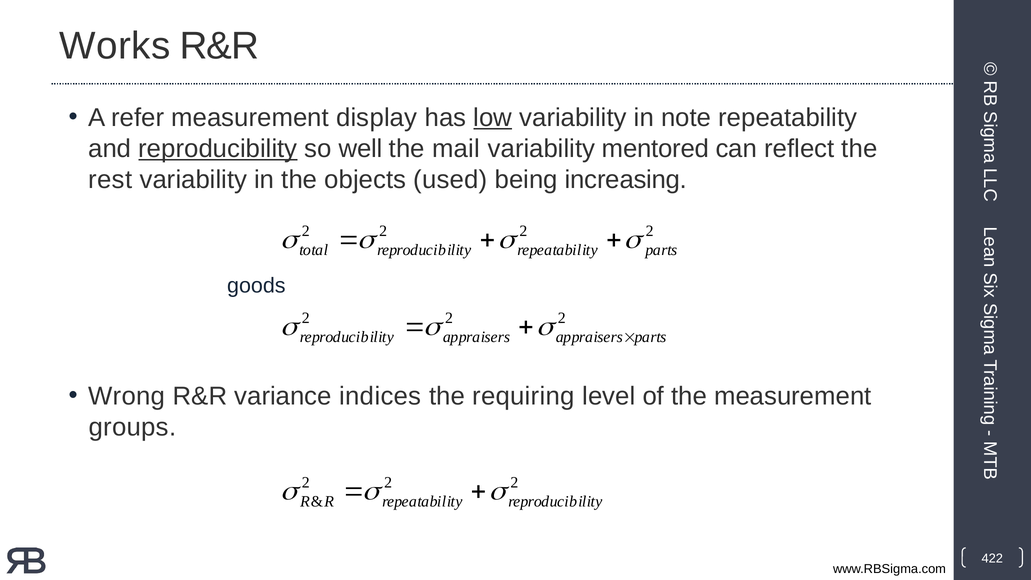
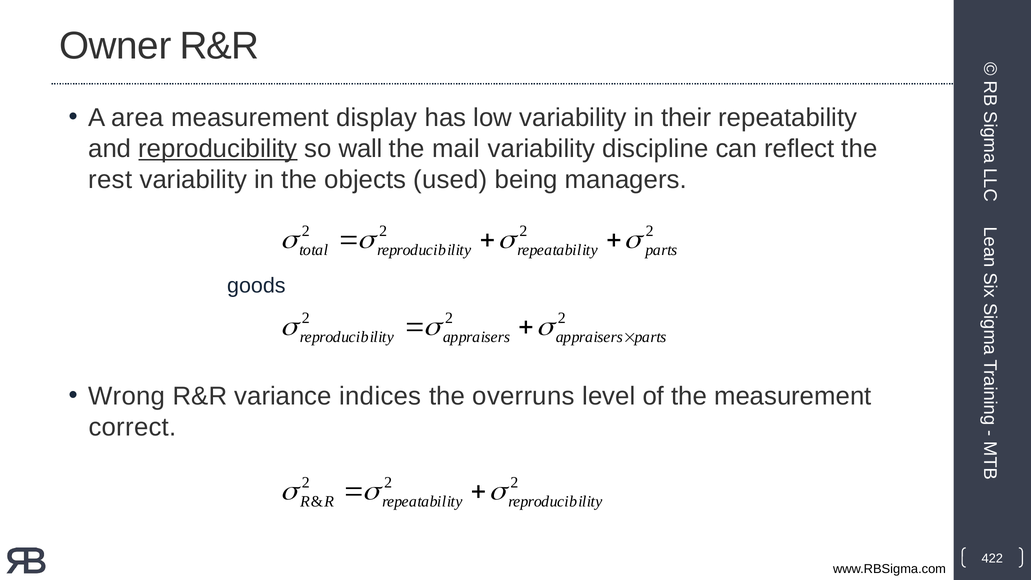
Works: Works -> Owner (115, 46)
refer: refer -> area (138, 118)
low underline: present -> none (493, 118)
note: note -> their (686, 118)
well: well -> wall (360, 149)
mentored: mentored -> discipline (655, 149)
increasing: increasing -> managers (626, 180)
requiring: requiring -> overruns (523, 396)
groups: groups -> correct (133, 427)
